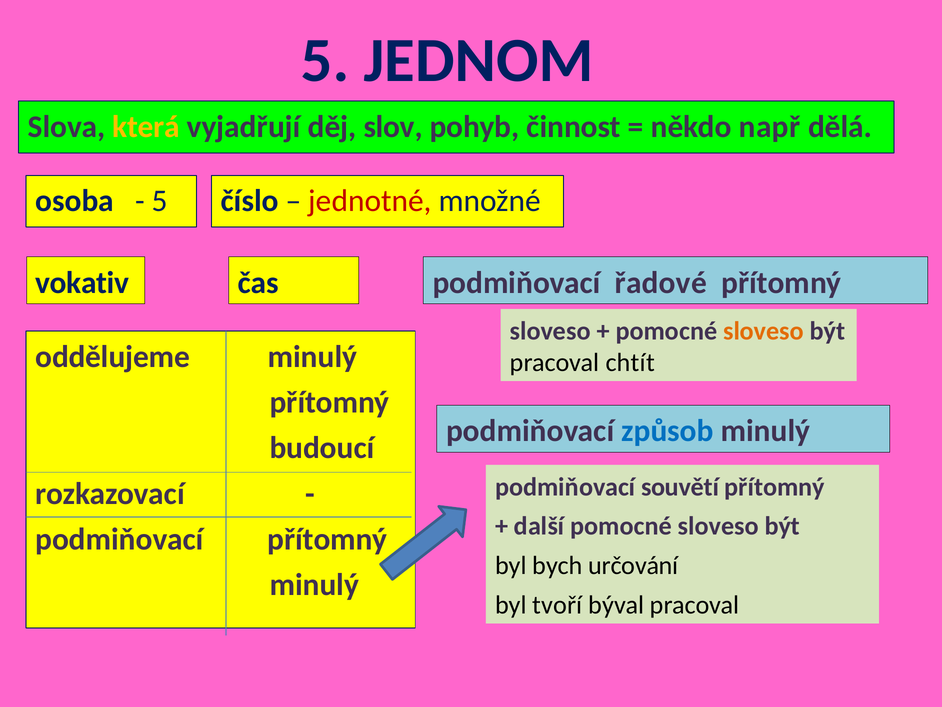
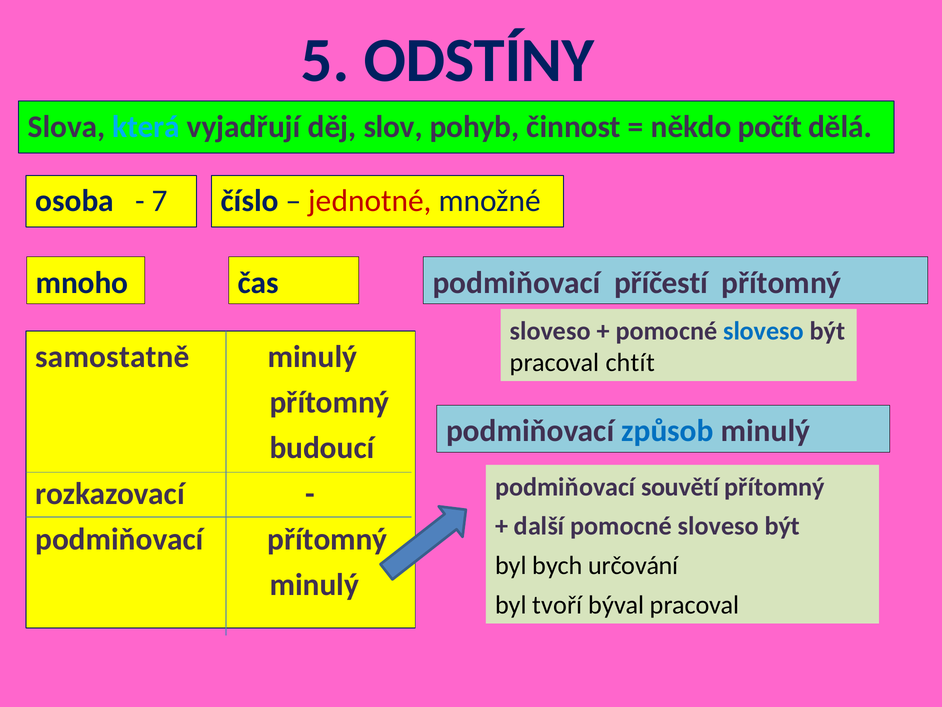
JEDNOM: JEDNOM -> ODSTÍNY (479, 60)
která colour: yellow -> light blue (146, 127)
např: např -> počít (770, 127)
5: 5 -> 7 (160, 201)
vokativ: vokativ -> mnoho (82, 282)
řadové: řadové -> příčestí (661, 282)
sloveso colour: orange -> blue (764, 331)
oddělujeme: oddělujeme -> samostatně (112, 357)
